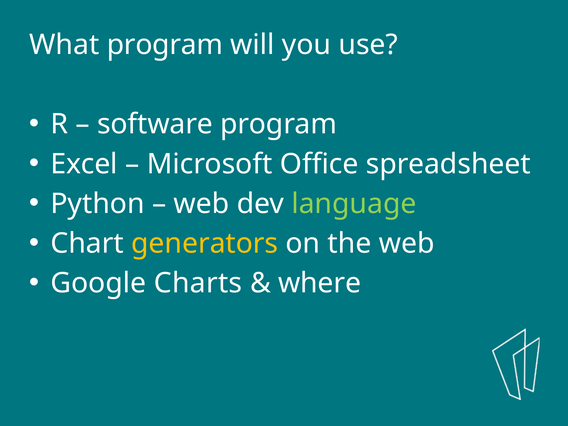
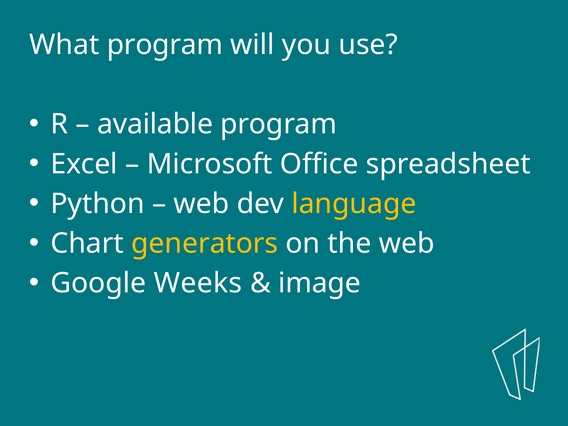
software: software -> available (155, 124)
language colour: light green -> yellow (354, 204)
Charts: Charts -> Weeks (198, 283)
where: where -> image (320, 283)
